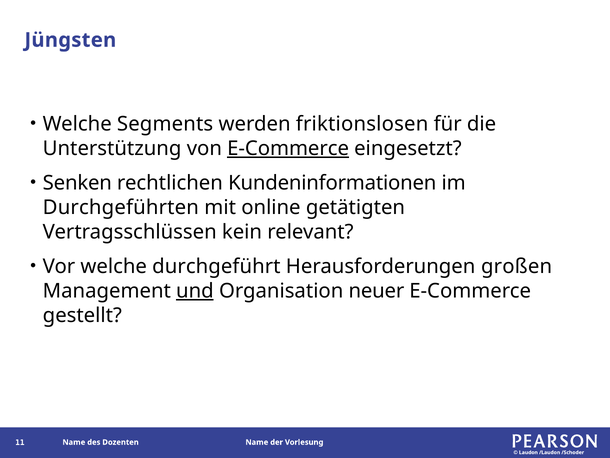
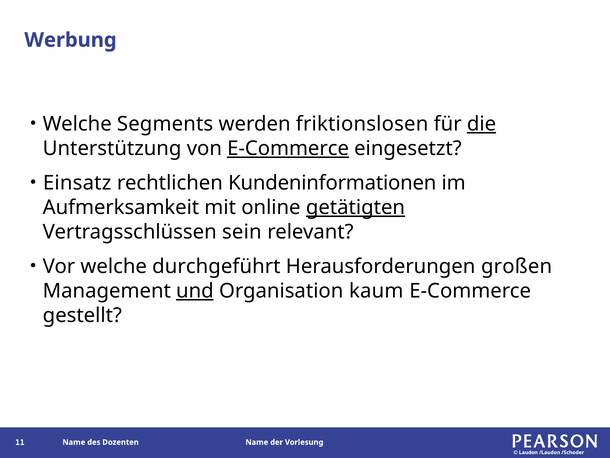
Jüngsten: Jüngsten -> Werbung (71, 40)
die underline: none -> present (482, 124)
Senken: Senken -> Einsatz (77, 183)
Durchgeführten: Durchgeführten -> Aufmerksamkeit (121, 207)
getätigten underline: none -> present (355, 207)
kein: kein -> sein (242, 232)
neuer: neuer -> kaum (376, 291)
